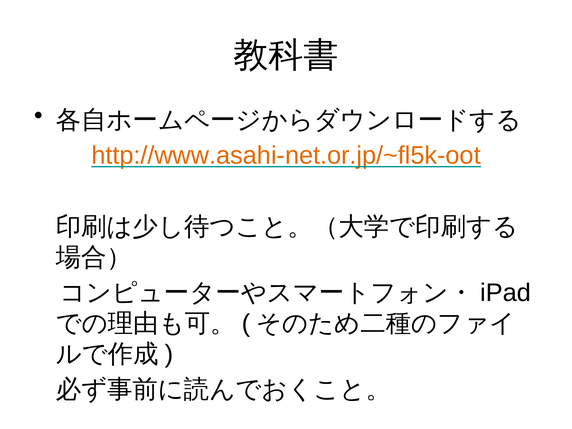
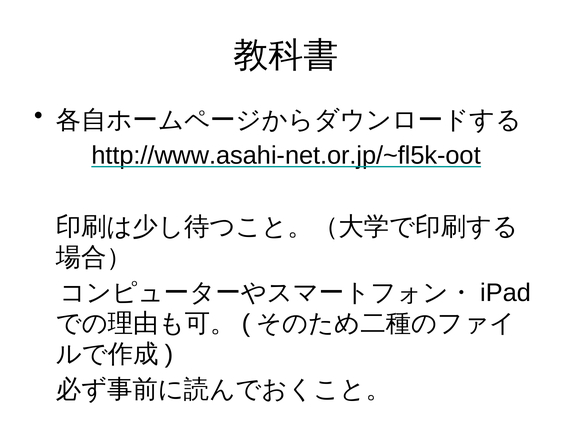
http://www.asahi-net.or.jp/~fl5k-oot colour: orange -> black (286, 156)
